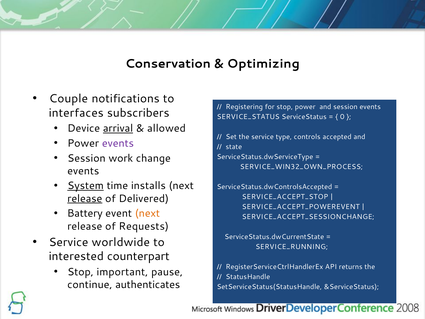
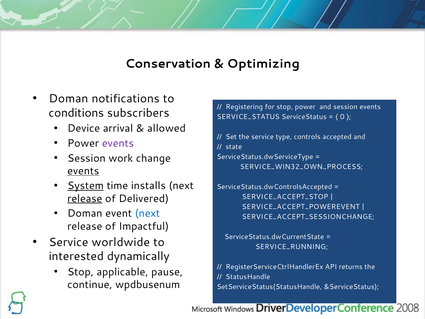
Couple: Couple -> Doman (68, 99)
interfaces: interfaces -> conditions (76, 113)
arrival underline: present -> none (118, 128)
events underline: none -> present (83, 171)
Battery: Battery -> Doman (85, 213)
next colour: orange -> blue (147, 213)
Requests: Requests -> Impactful (144, 226)
counterpart: counterpart -> dynamically (138, 256)
important: important -> applicable (122, 272)
authenticates: authenticates -> wpdbusenum (148, 284)
